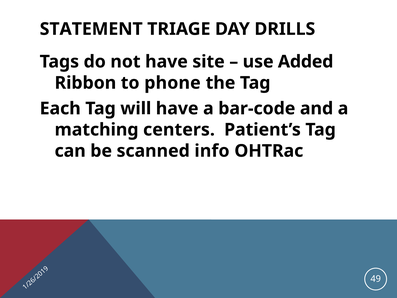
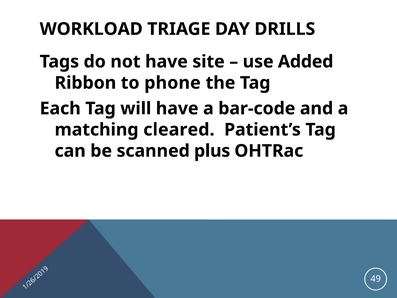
STATEMENT: STATEMENT -> WORKLOAD (91, 29)
centers: centers -> cleared (179, 130)
info: info -> plus (212, 151)
